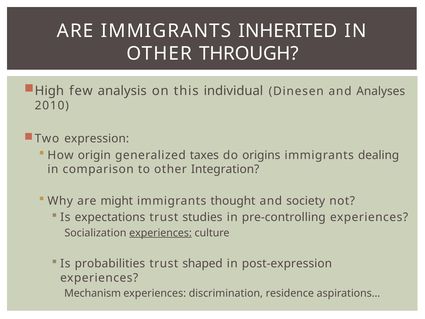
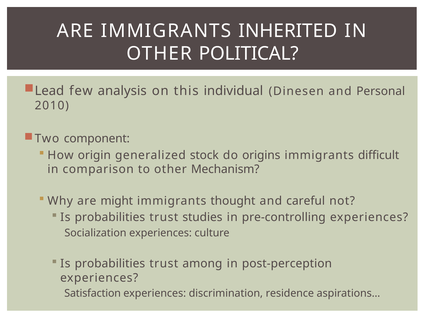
THROUGH: THROUGH -> POLITICAL (249, 54)
High: High -> Lead (49, 91)
Analyses: Analyses -> Personal (381, 91)
expression: expression -> component (97, 139)
taxes: taxes -> stock (204, 155)
dealing: dealing -> difficult (379, 155)
Integration: Integration -> Mechanism (225, 169)
society: society -> careful (306, 201)
expectations: expectations -> probabilities (110, 217)
experiences underline: present -> none (160, 233)
shaped: shaped -> among (202, 264)
post-expression: post-expression -> post-perception (287, 264)
Mechanism: Mechanism -> Satisfaction (93, 293)
